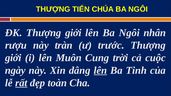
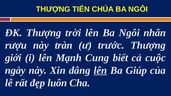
ÐK Thượng giới: giới -> trời (73, 33)
Muôn: Muôn -> Mạnh (69, 58)
trời: trời -> biết (120, 58)
Tinh: Tinh -> Giúp (136, 70)
rất underline: present -> none (21, 83)
toàn: toàn -> luôn (57, 83)
